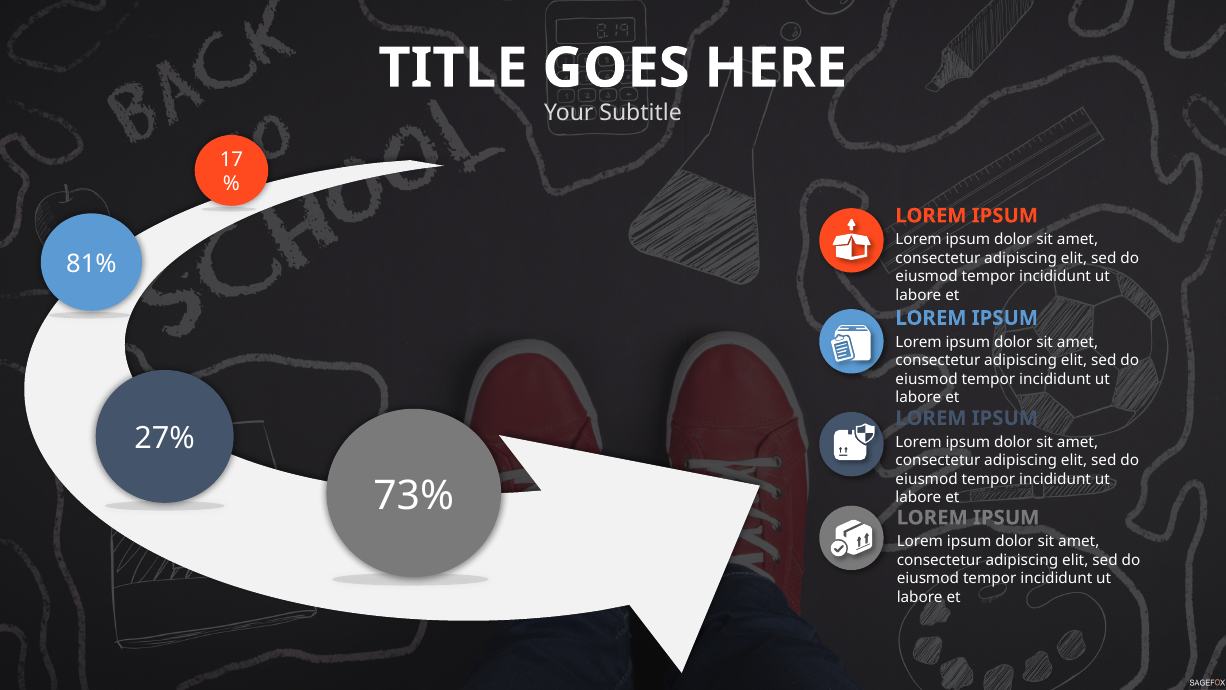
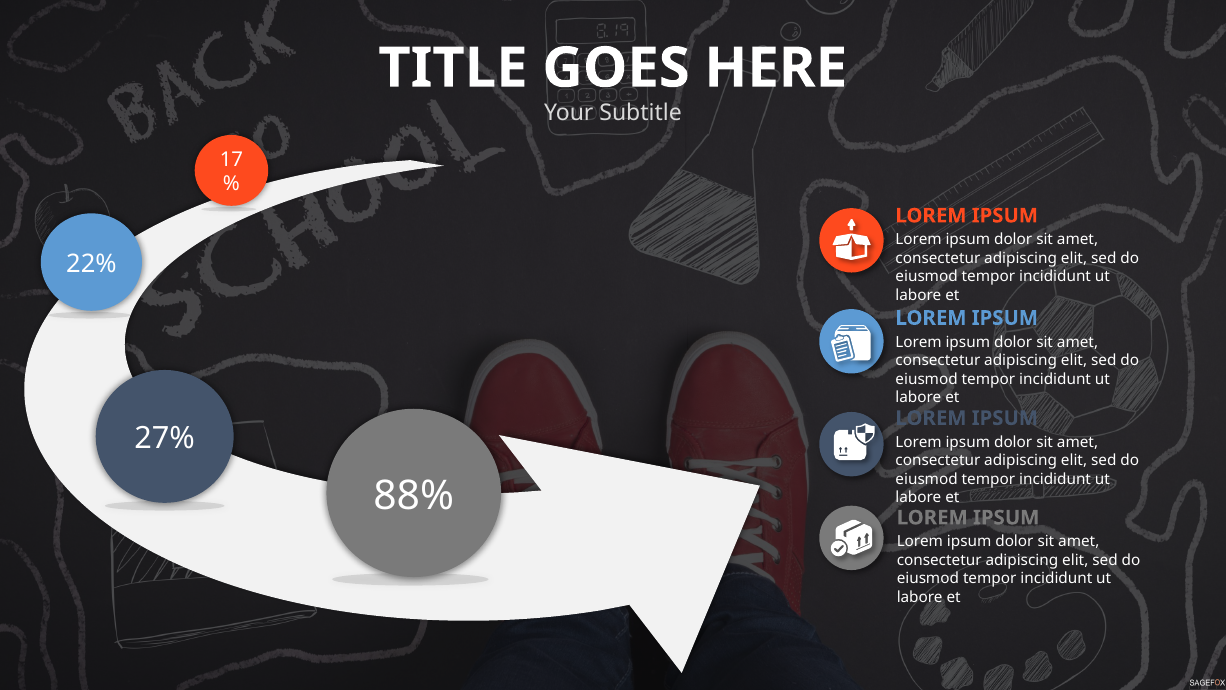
81%: 81% -> 22% (91, 264)
73%: 73% -> 88% (414, 495)
